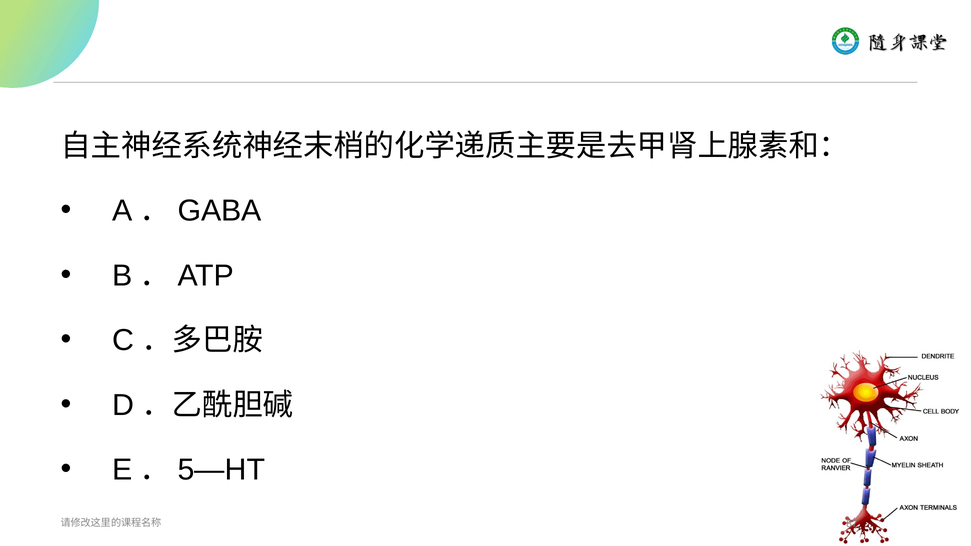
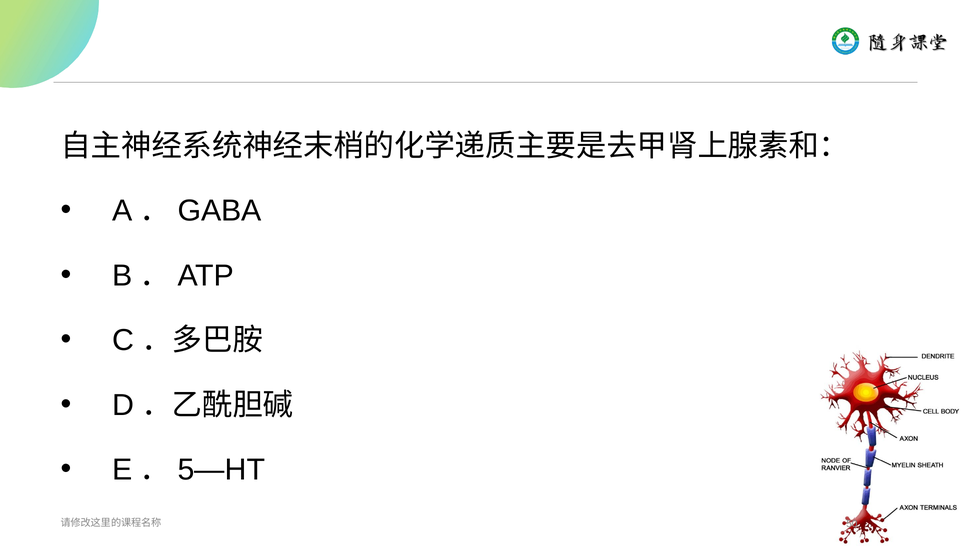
87: 87 -> 50 (852, 524)
